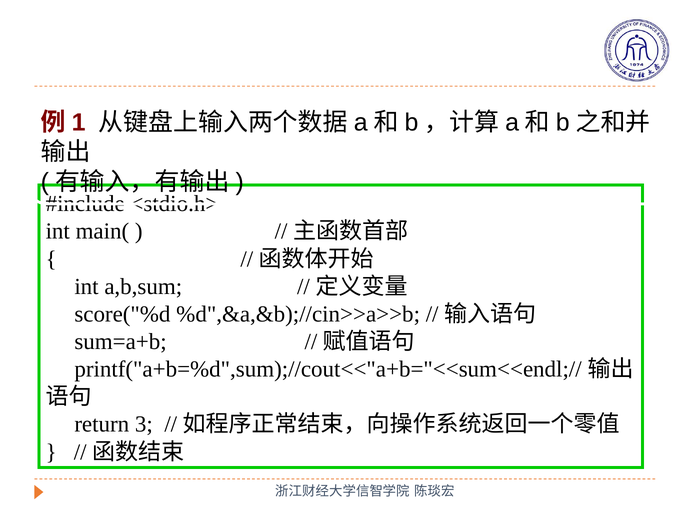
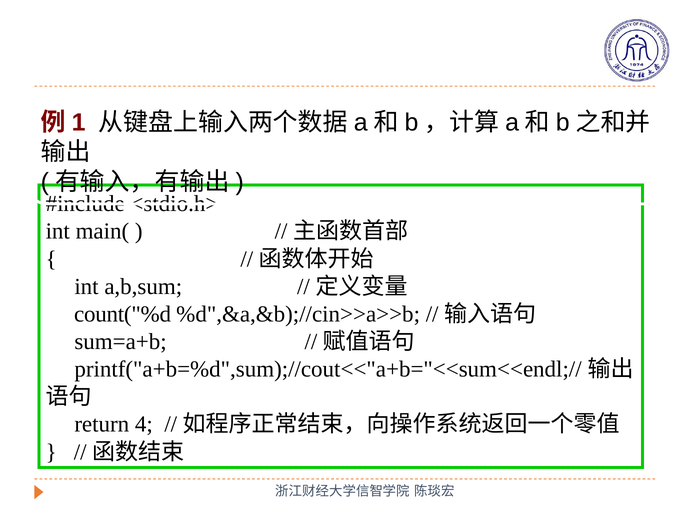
score("%d: score("%d -> count("%d (123, 314)
3: 3 -> 4 (144, 425)
